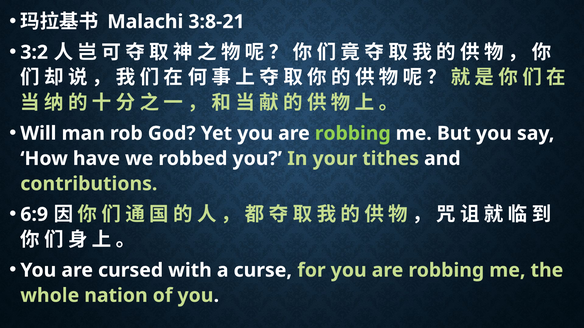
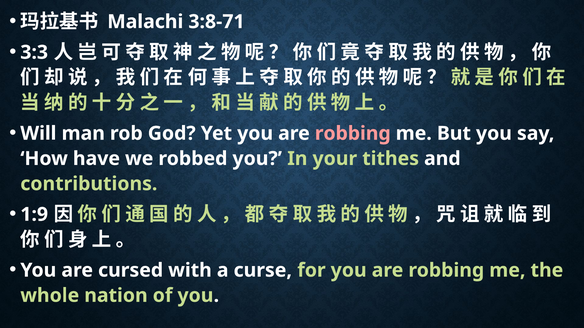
3:8-21: 3:8-21 -> 3:8-71 (216, 22)
3:2: 3:2 -> 3:3 (34, 52)
robbing colour: light green -> pink (353, 134)
6:9: 6:9 -> 1:9 (34, 215)
